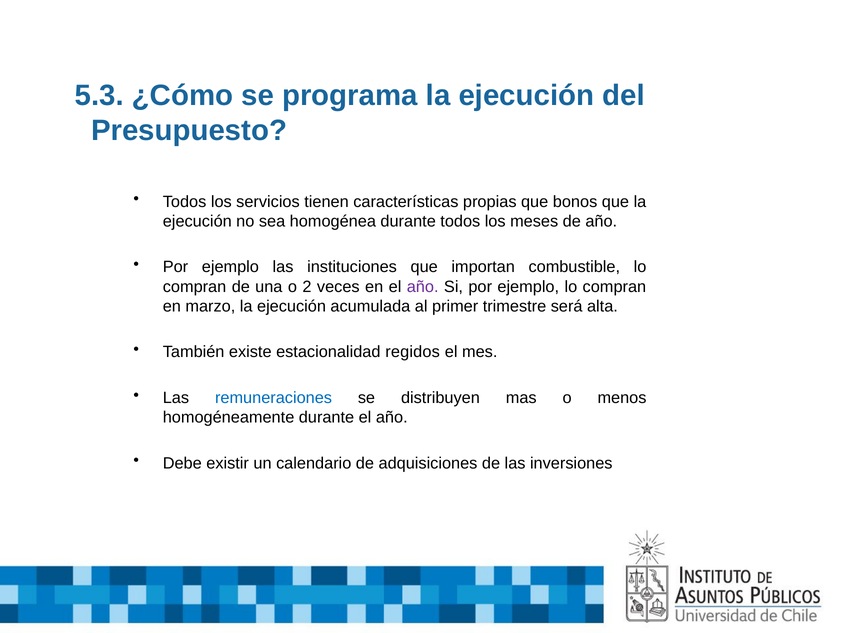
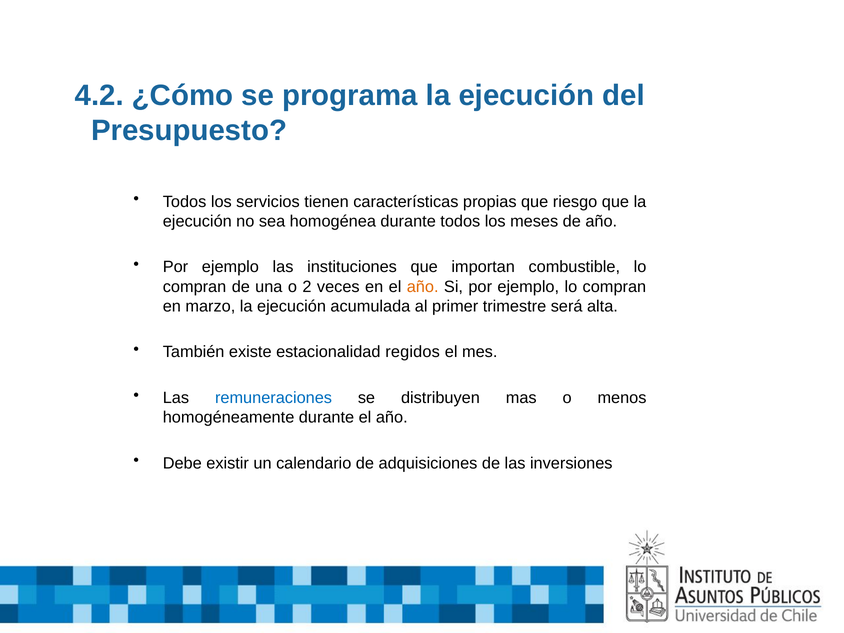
5.3: 5.3 -> 4.2 (99, 95)
bonos: bonos -> riesgo (575, 202)
año colour: purple -> orange (423, 287)
